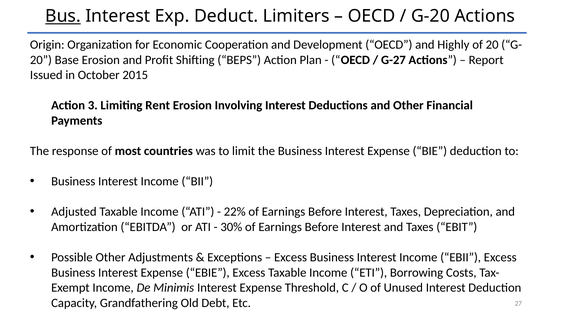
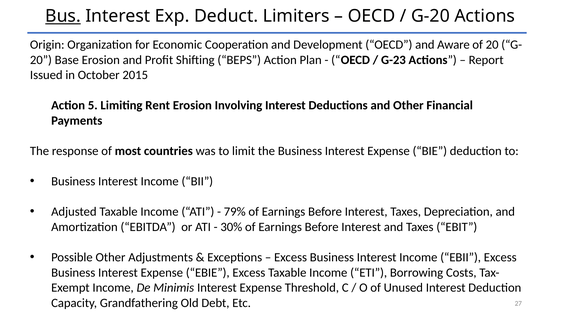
Highly: Highly -> Aware (453, 45)
G-27: G-27 -> G-23 (393, 60)
3: 3 -> 5 (93, 105)
22%: 22% -> 79% (235, 212)
